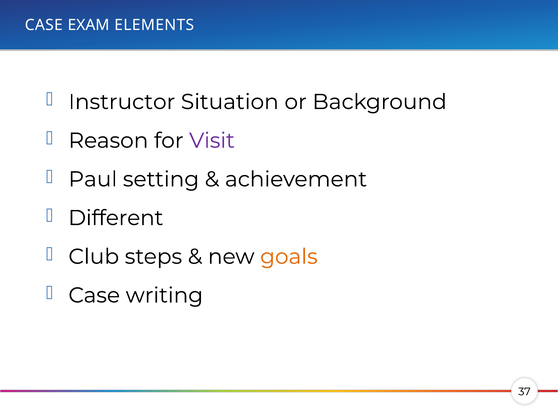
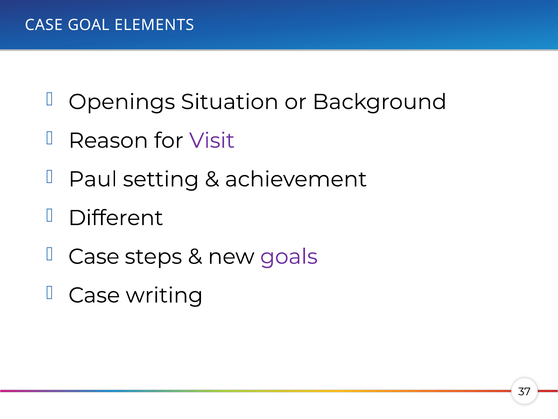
EXAM: EXAM -> GOAL (89, 25)
Instructor: Instructor -> Openings (122, 102)
Club: Club -> Case (94, 256)
goals colour: orange -> purple (289, 256)
